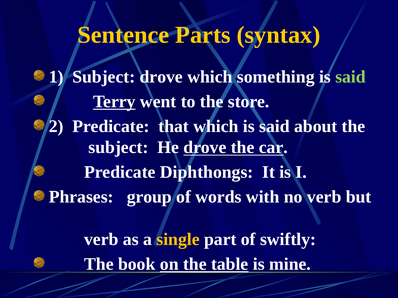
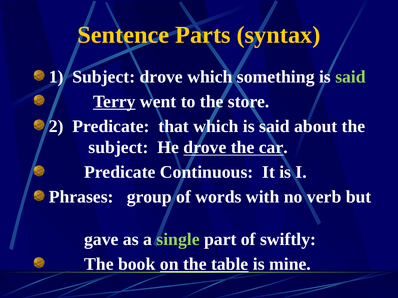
Diphthongs: Diphthongs -> Continuous (207, 172)
verb: verb -> gave (101, 240)
single colour: yellow -> light green (178, 240)
